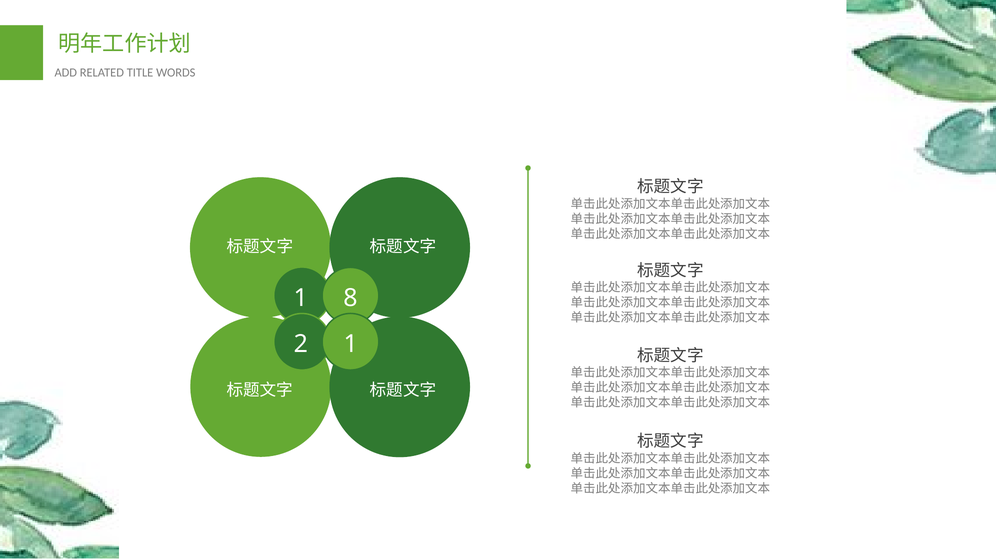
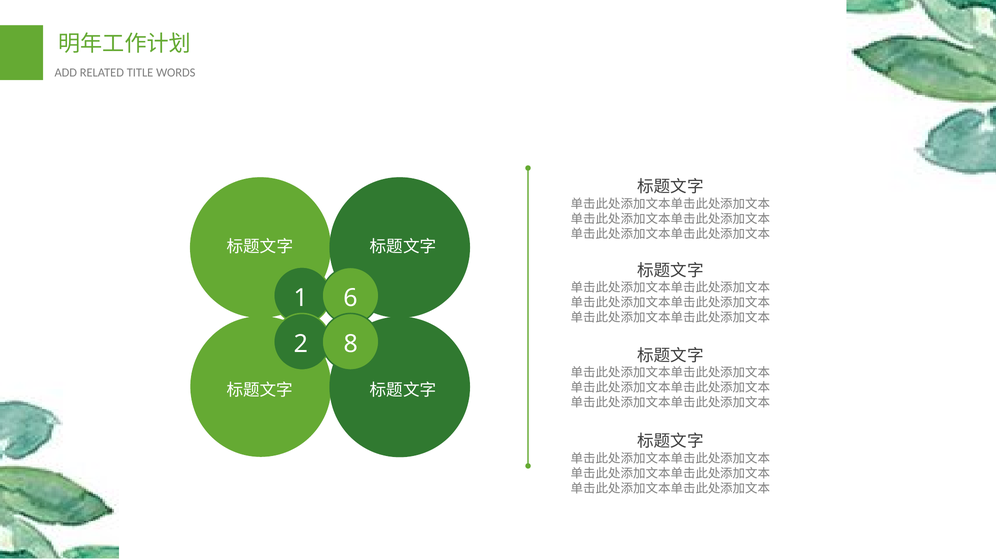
8: 8 -> 6 (350, 298)
2 1: 1 -> 8 (351, 344)
